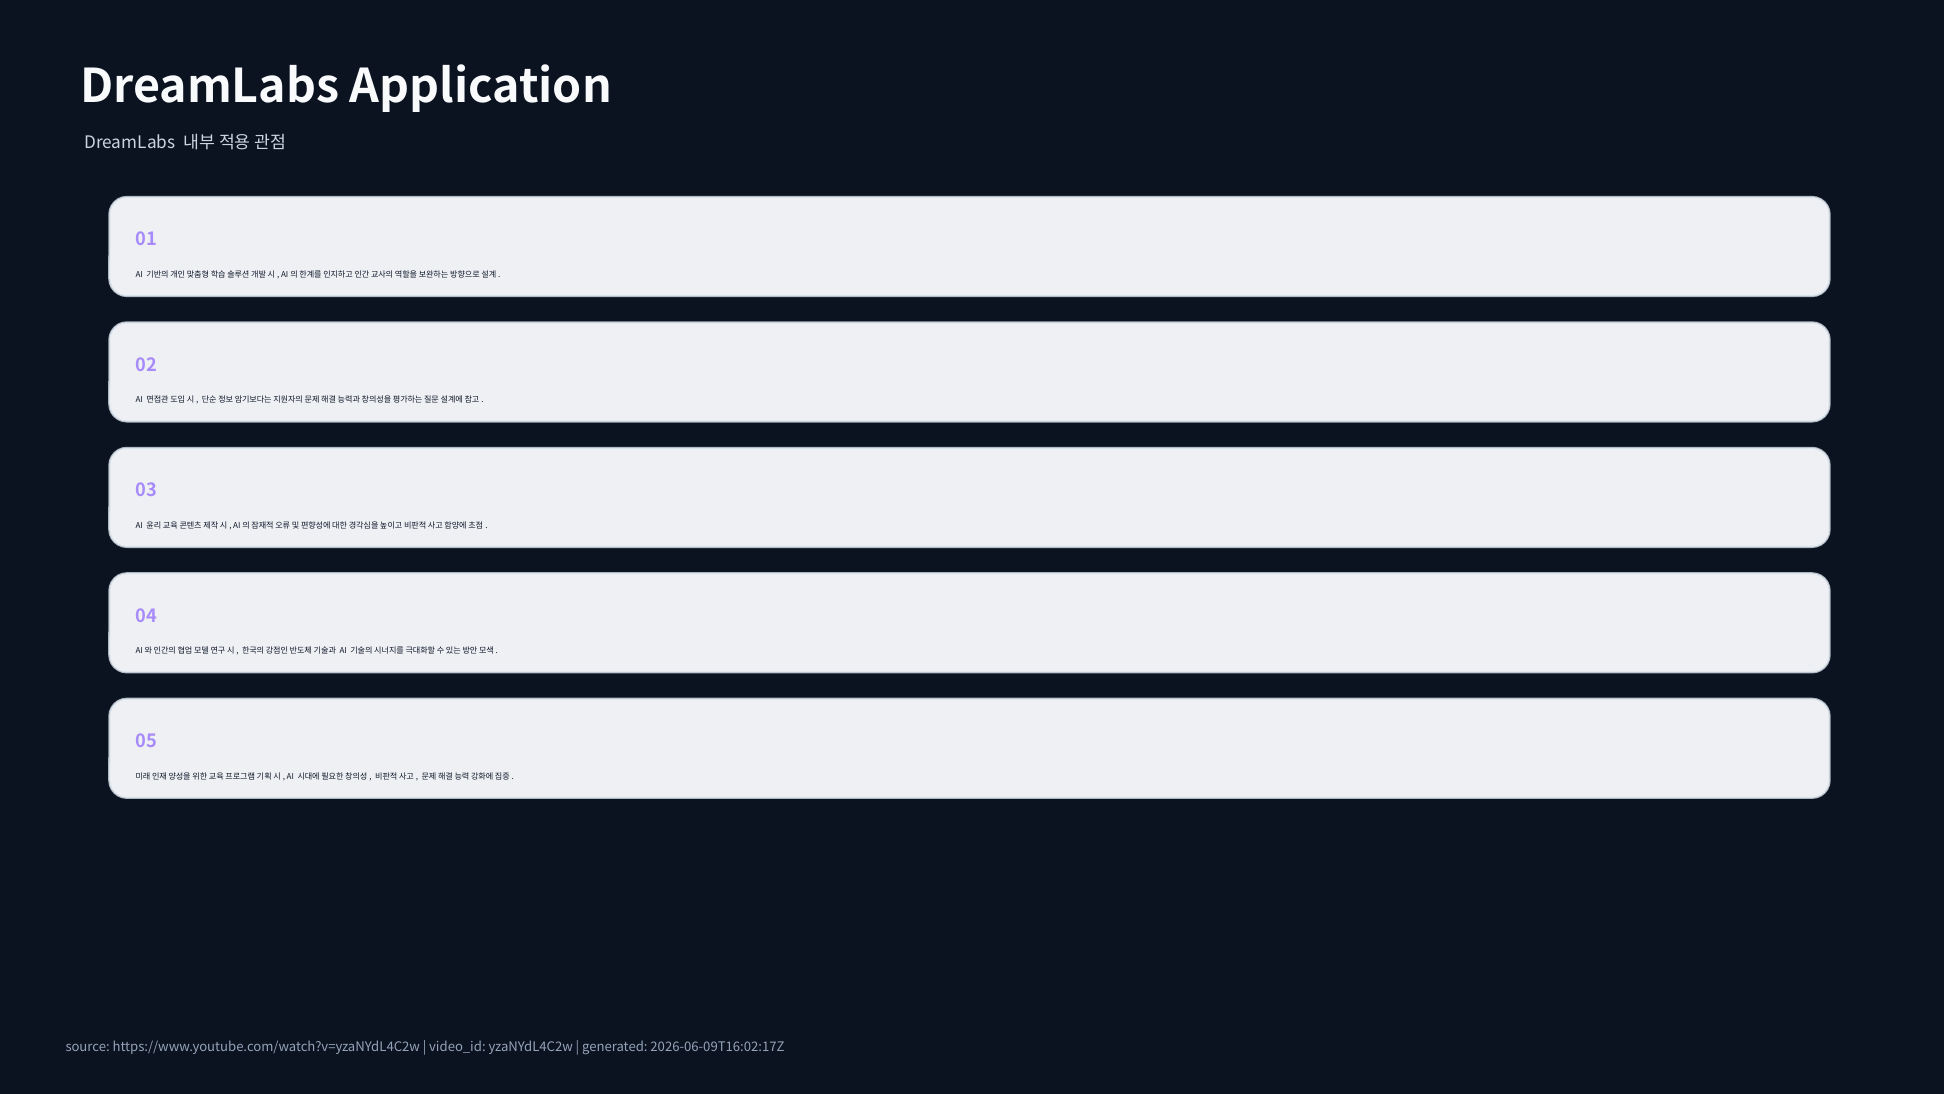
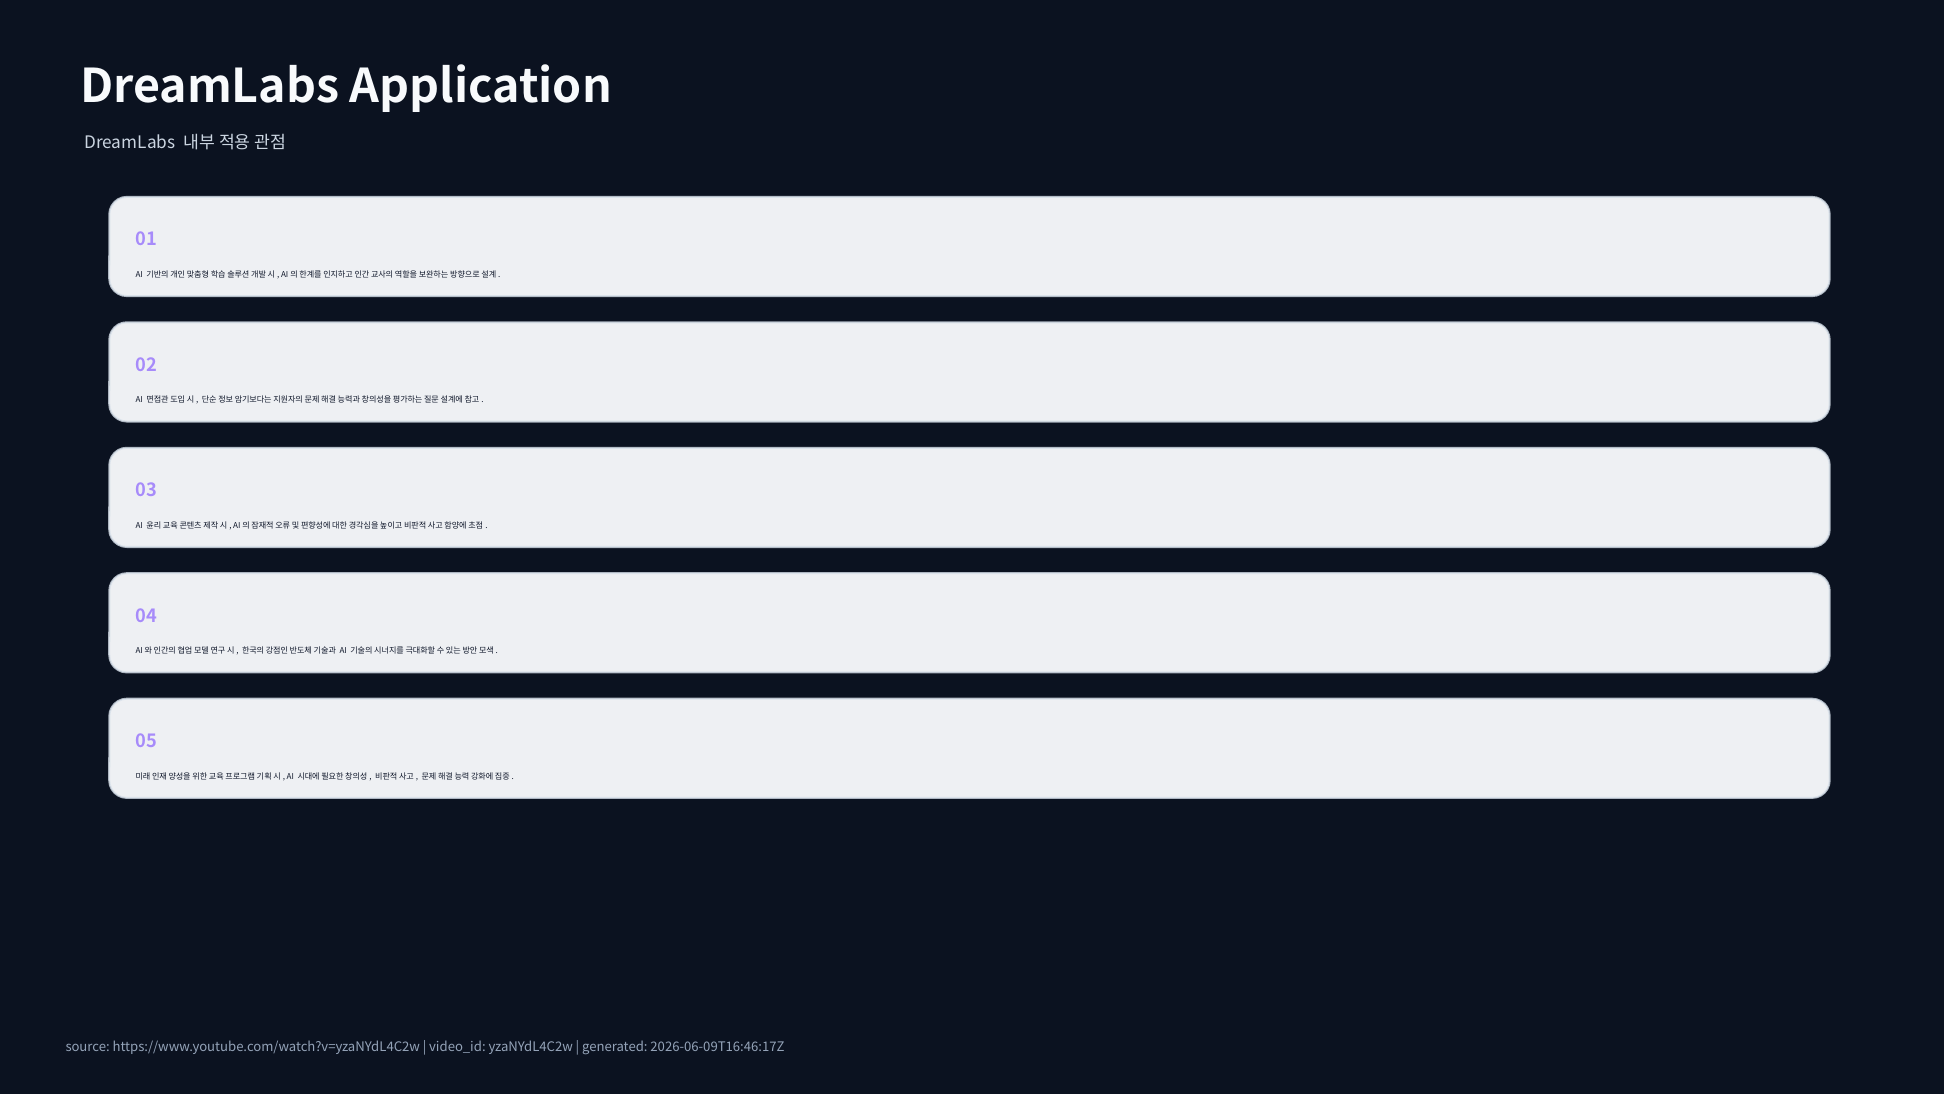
2026-06-09T16:02:17Z: 2026-06-09T16:02:17Z -> 2026-06-09T16:46:17Z (717, 1047)
